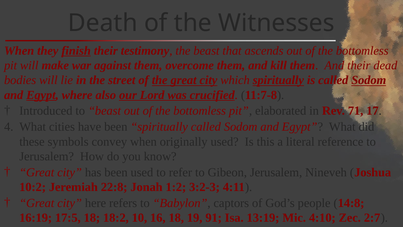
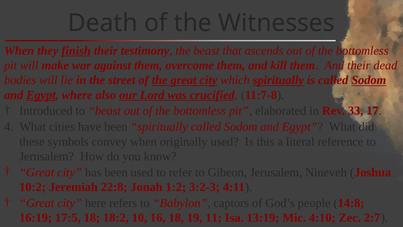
71: 71 -> 33 (356, 111)
91: 91 -> 11 (214, 218)
